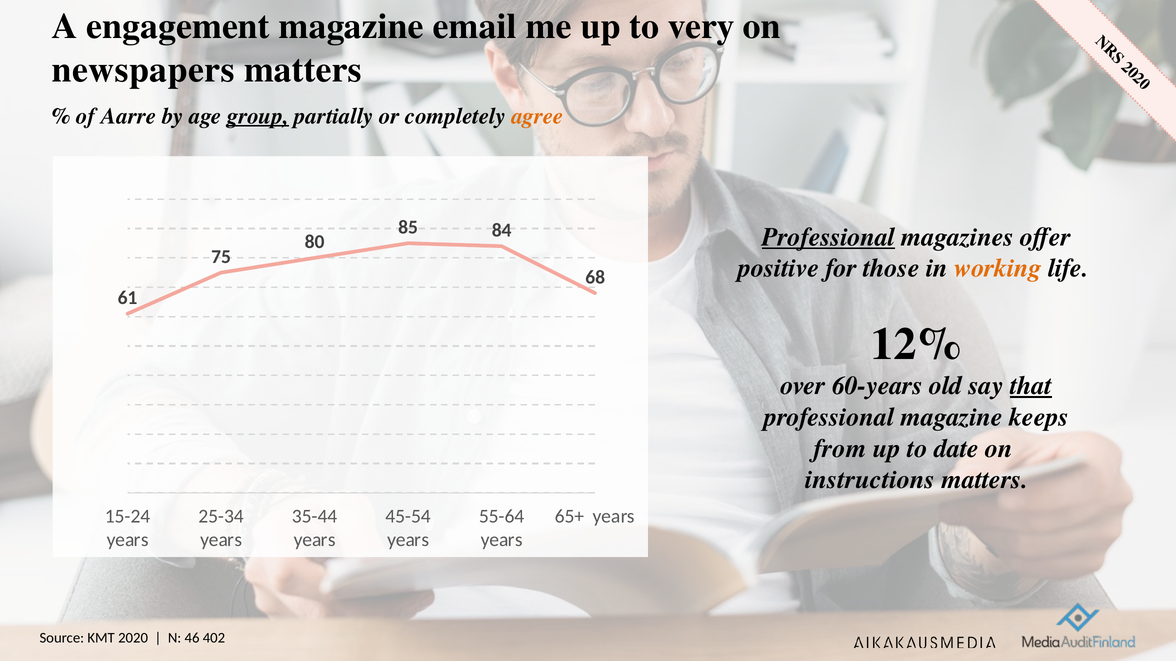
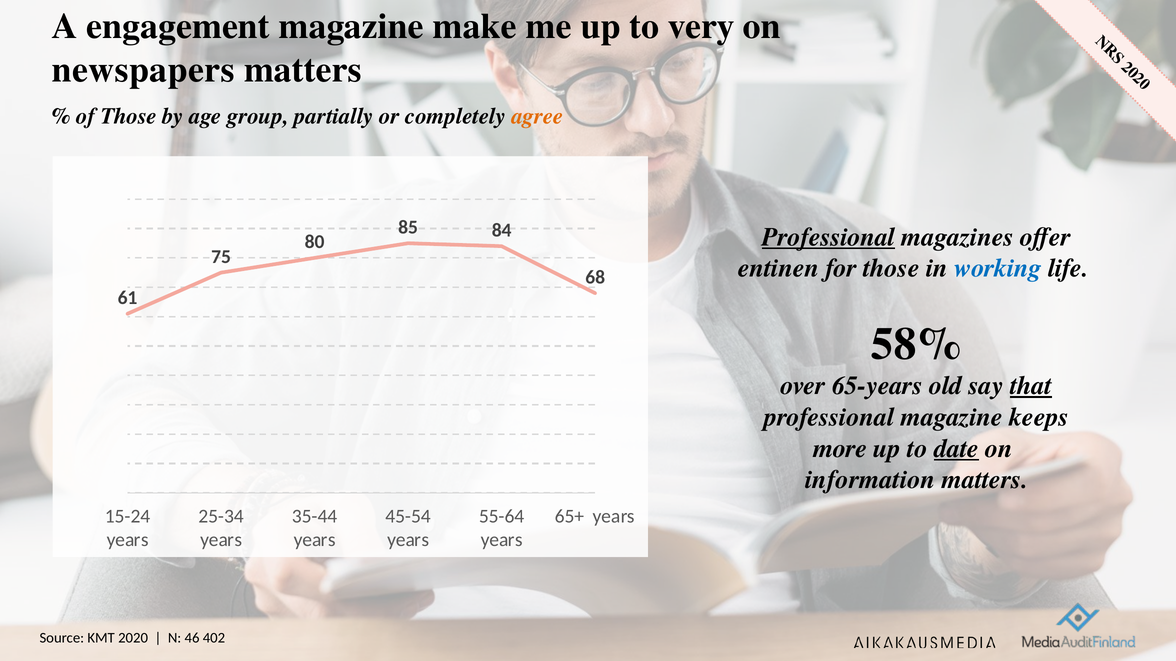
email: email -> make (475, 27)
of Aarre: Aarre -> Those (129, 116)
group underline: present -> none (258, 116)
positive: positive -> entinen (779, 268)
working colour: orange -> blue (998, 268)
12%: 12% -> 58% (917, 344)
60-years: 60-years -> 65-years (877, 386)
from: from -> more (840, 449)
date underline: none -> present (957, 449)
instructions: instructions -> information (870, 480)
